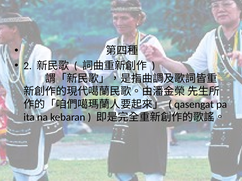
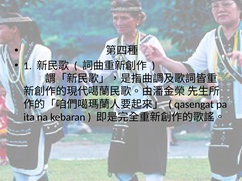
2: 2 -> 1 (28, 66)
